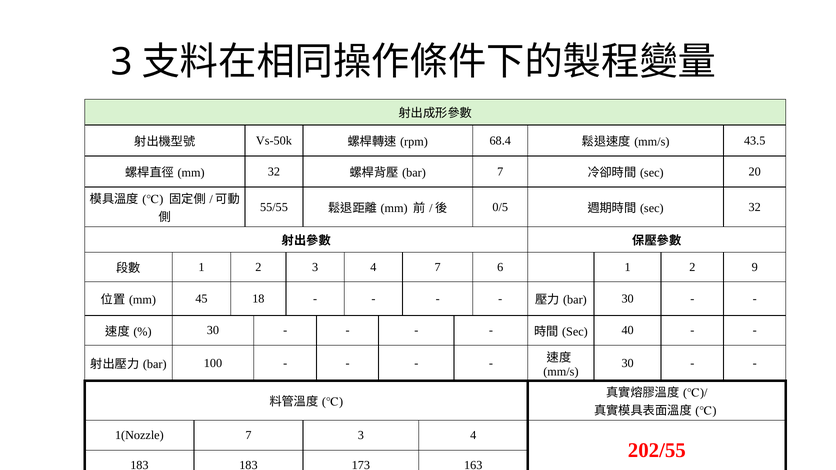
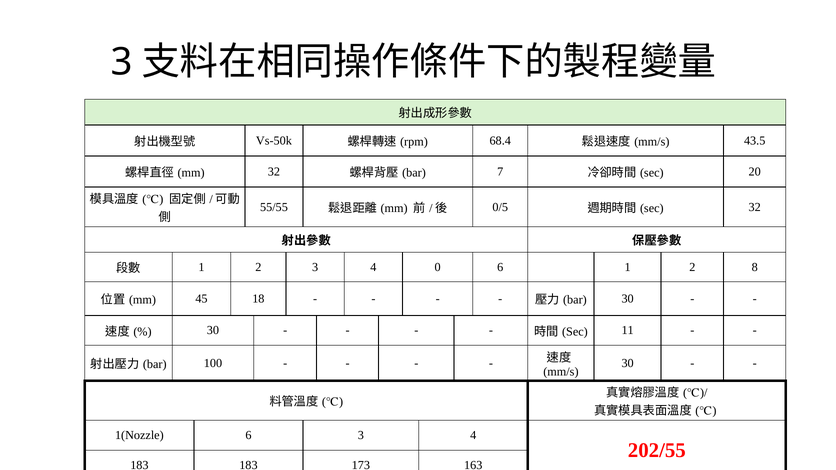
4 7: 7 -> 0 (438, 267)
9: 9 -> 8 (755, 267)
40: 40 -> 11 (628, 331)
1(Nozzle 7: 7 -> 6 (248, 436)
